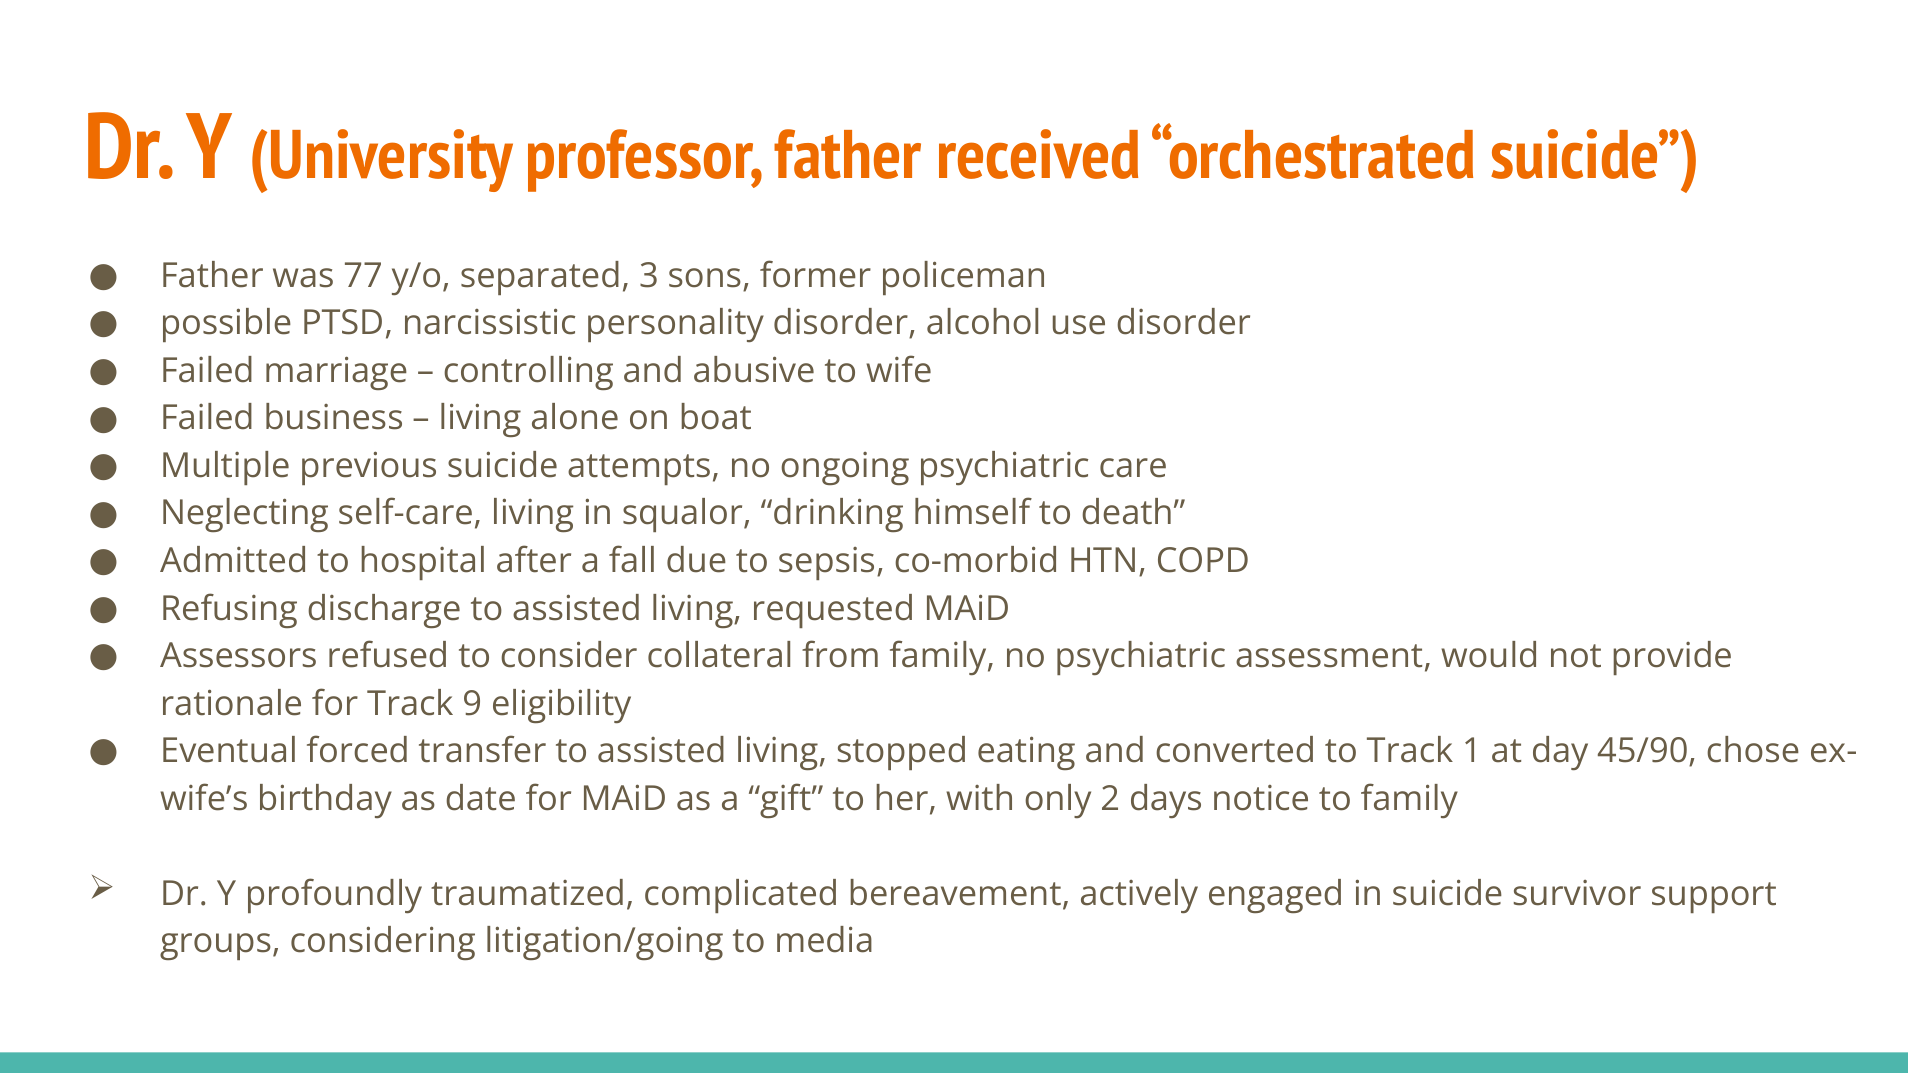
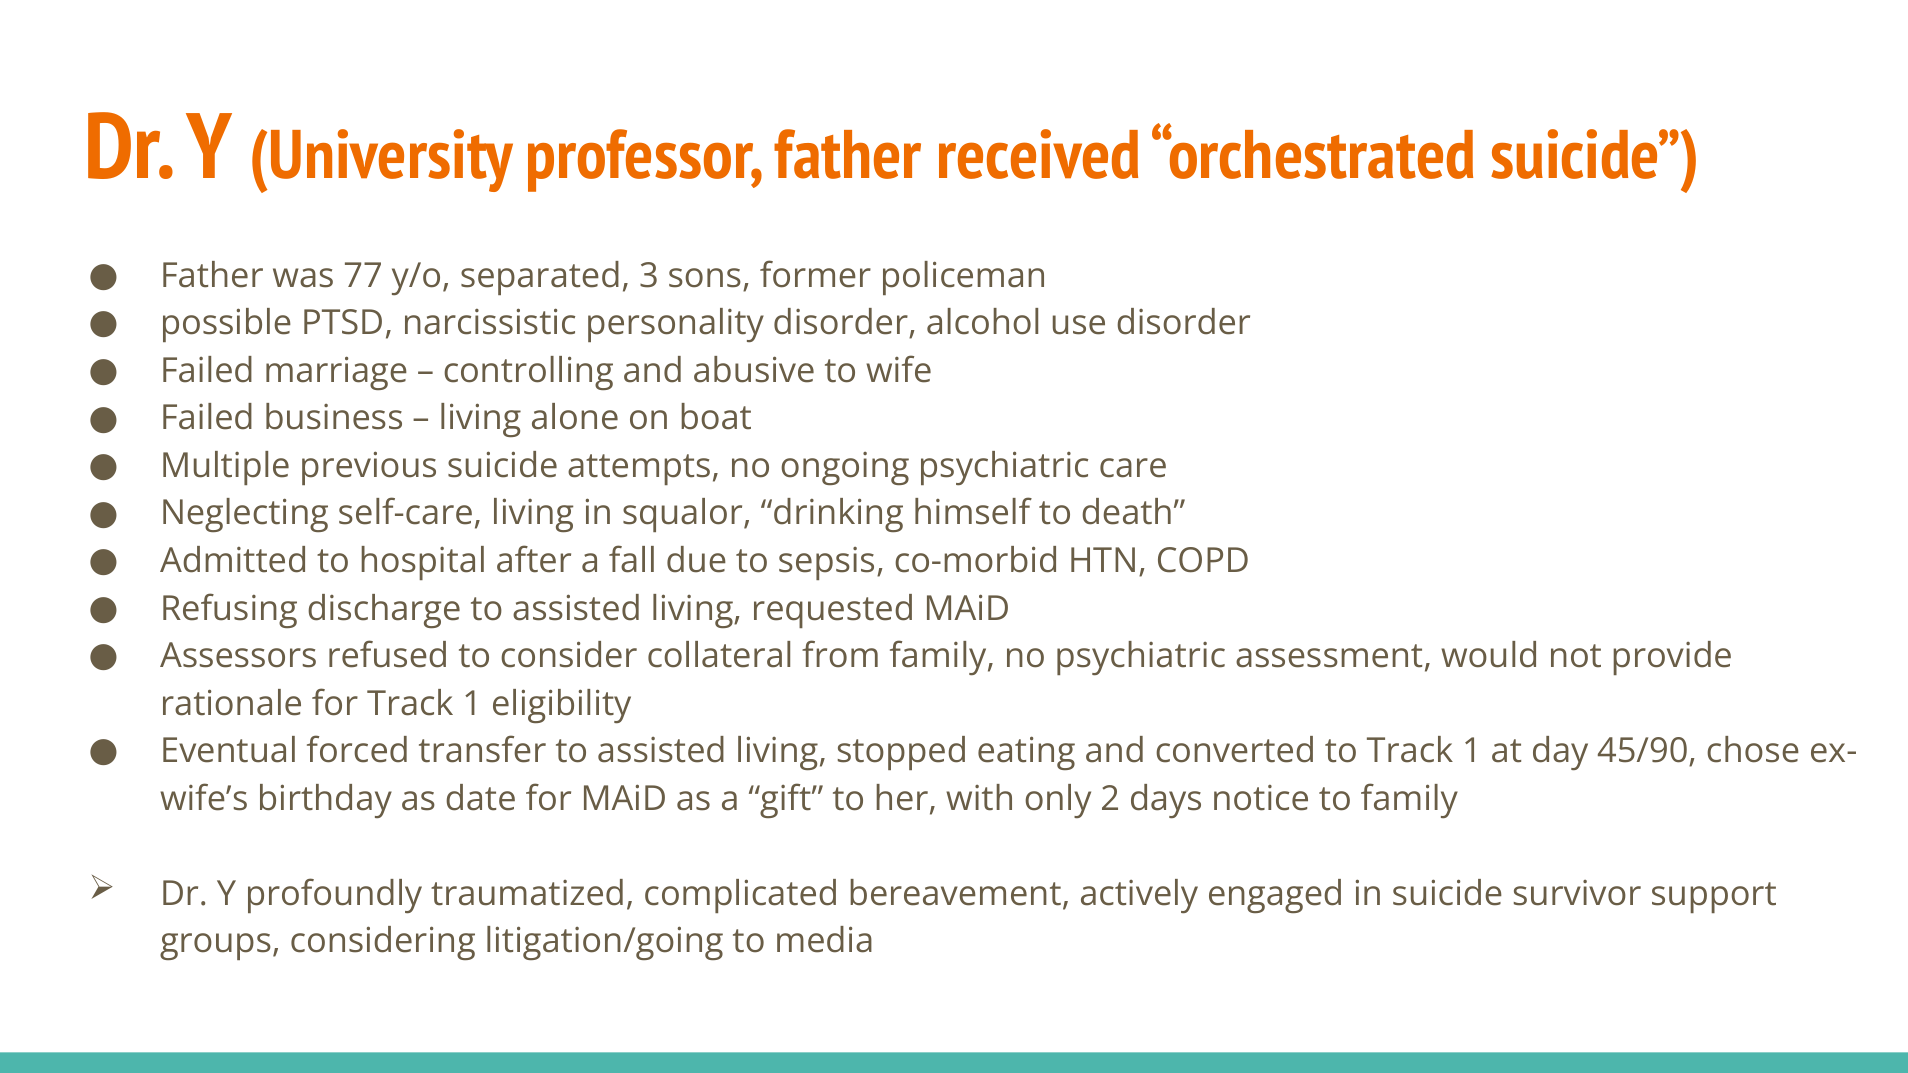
for Track 9: 9 -> 1 (472, 704)
